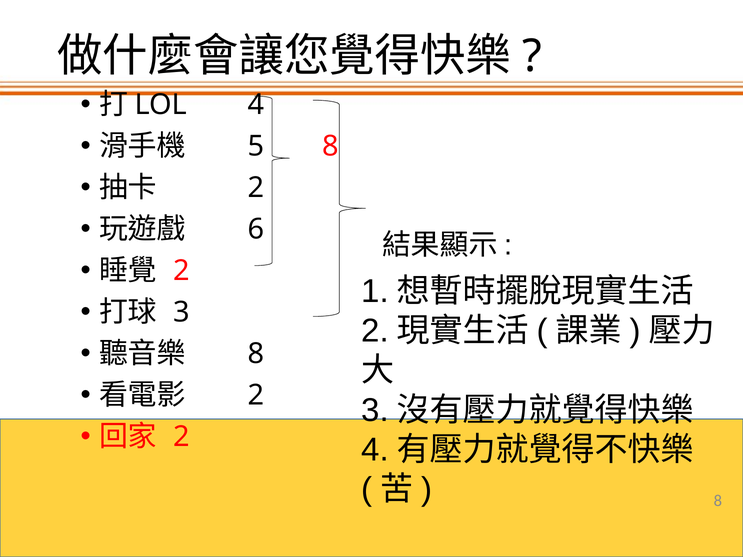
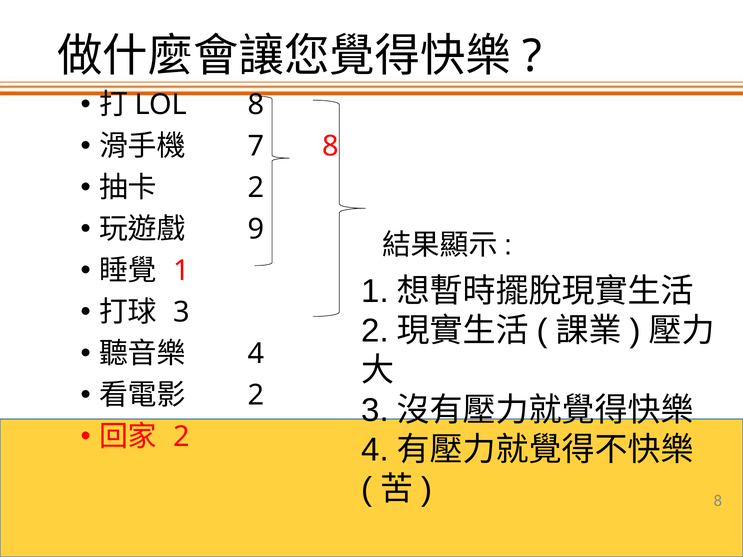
4: 4 -> 8 (256, 105)
5: 5 -> 7 (256, 146)
6: 6 -> 9 (256, 229)
2: 2 -> 1 (182, 271)
8: 8 -> 4 (256, 354)
